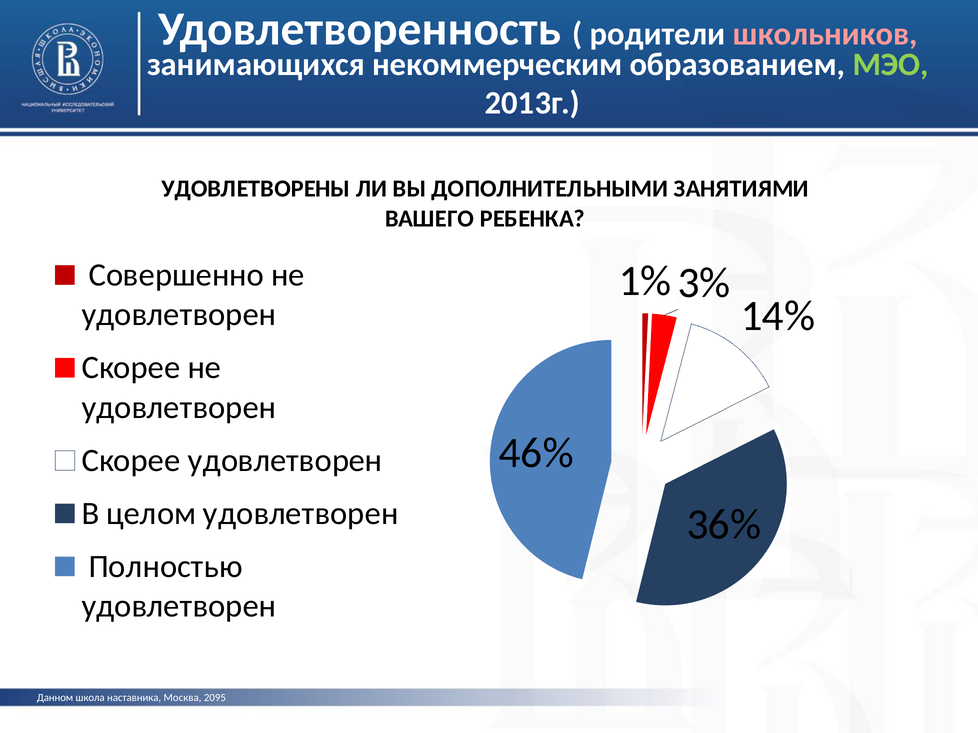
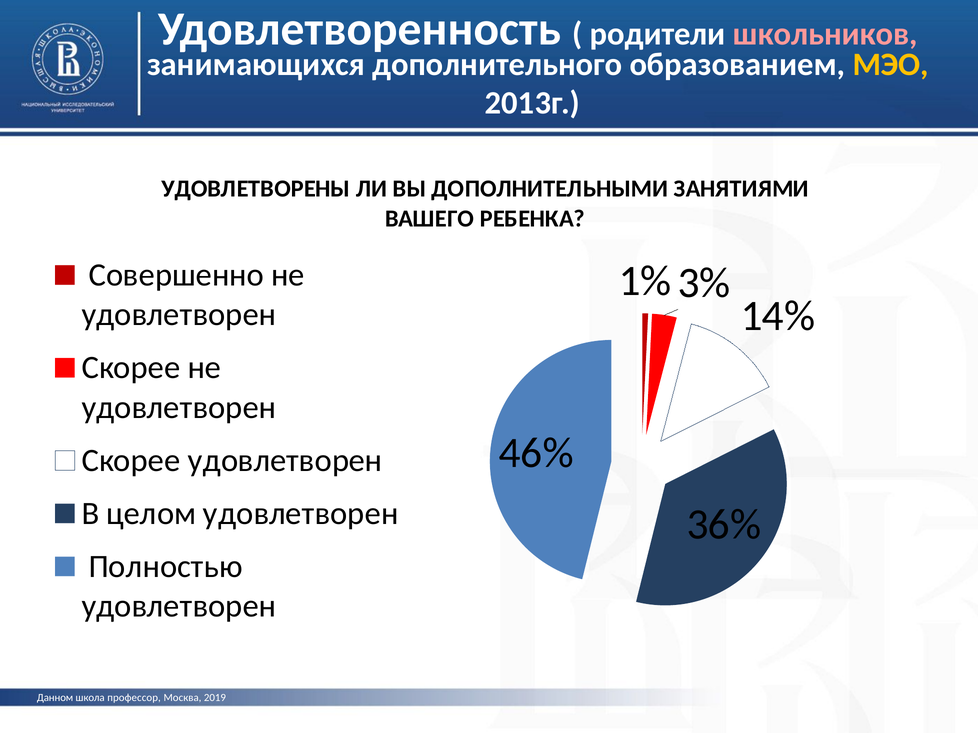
некоммерческим: некоммерческим -> дополнительного (497, 65)
МЭО colour: light green -> yellow (891, 65)
наставника: наставника -> профессор (134, 698)
2095: 2095 -> 2019 (215, 698)
